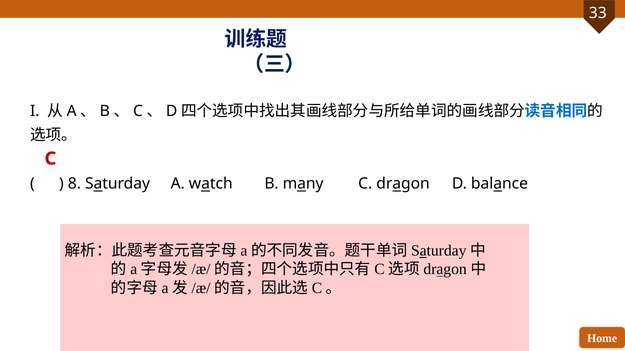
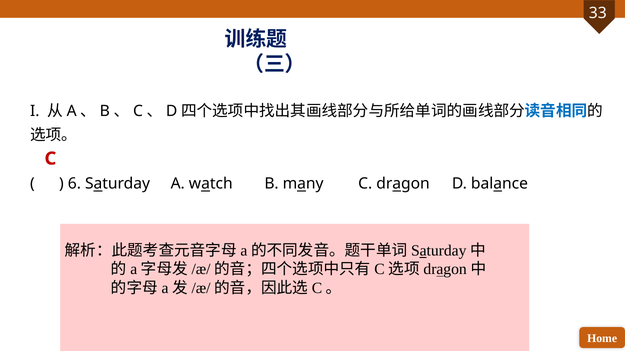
8: 8 -> 6 (74, 184)
